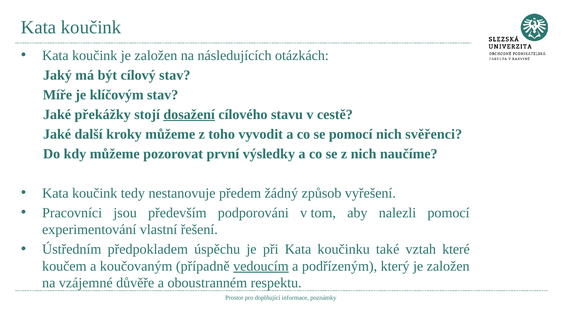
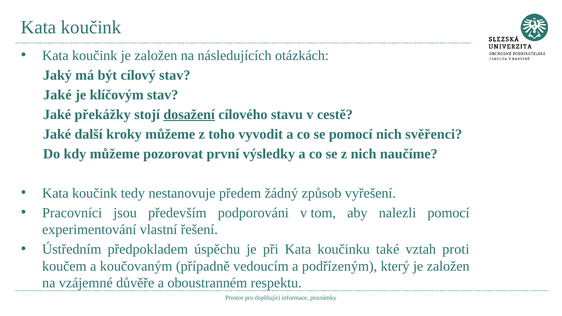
Míře: Míře -> Jaké (57, 95)
které: které -> proti (456, 249)
vedoucím underline: present -> none (261, 266)
